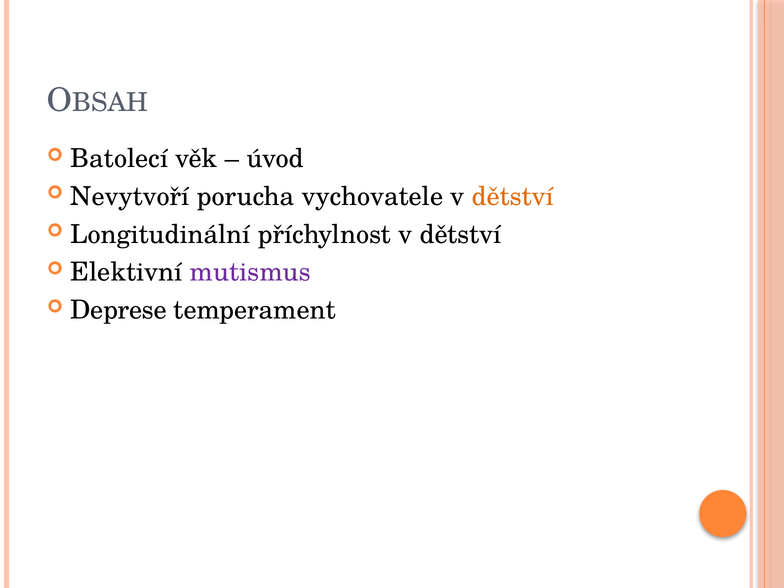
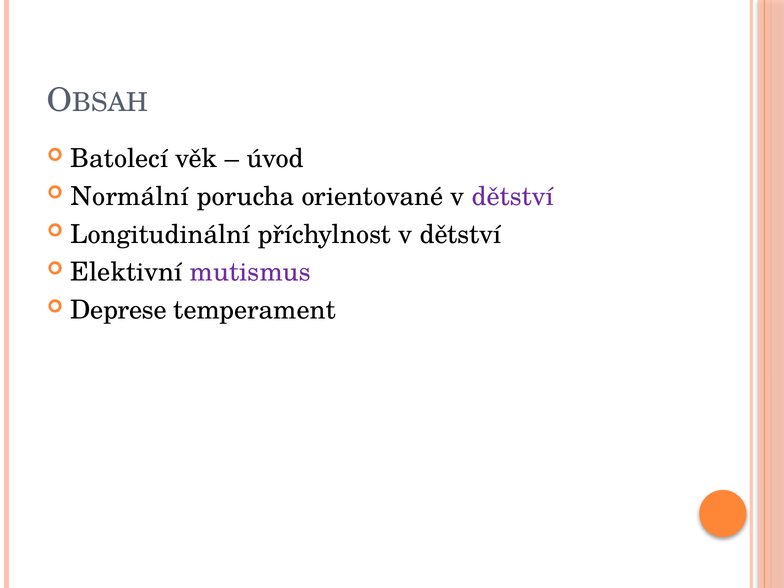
Nevytvoří: Nevytvoří -> Normální (130, 196)
vychovatele: vychovatele -> orientované (372, 196)
dětství colour: orange -> purple (513, 196)
